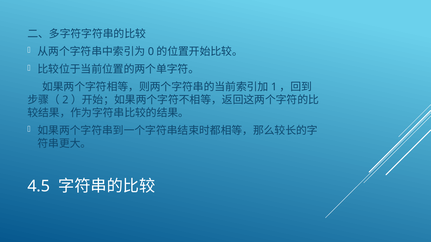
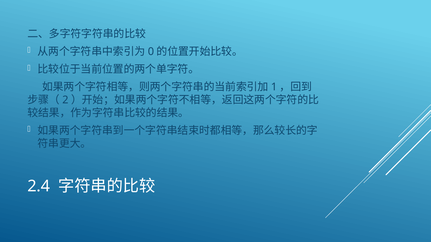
4.5: 4.5 -> 2.4 (39, 186)
